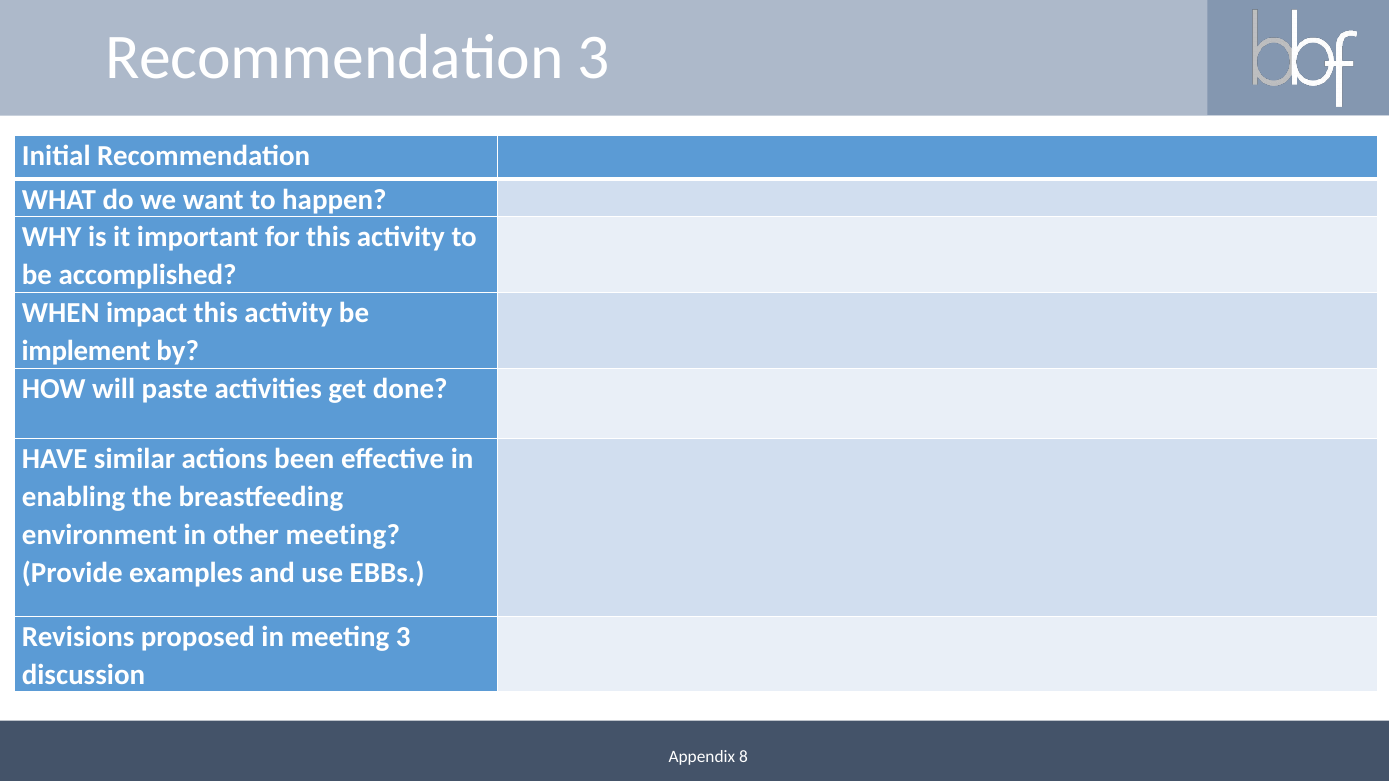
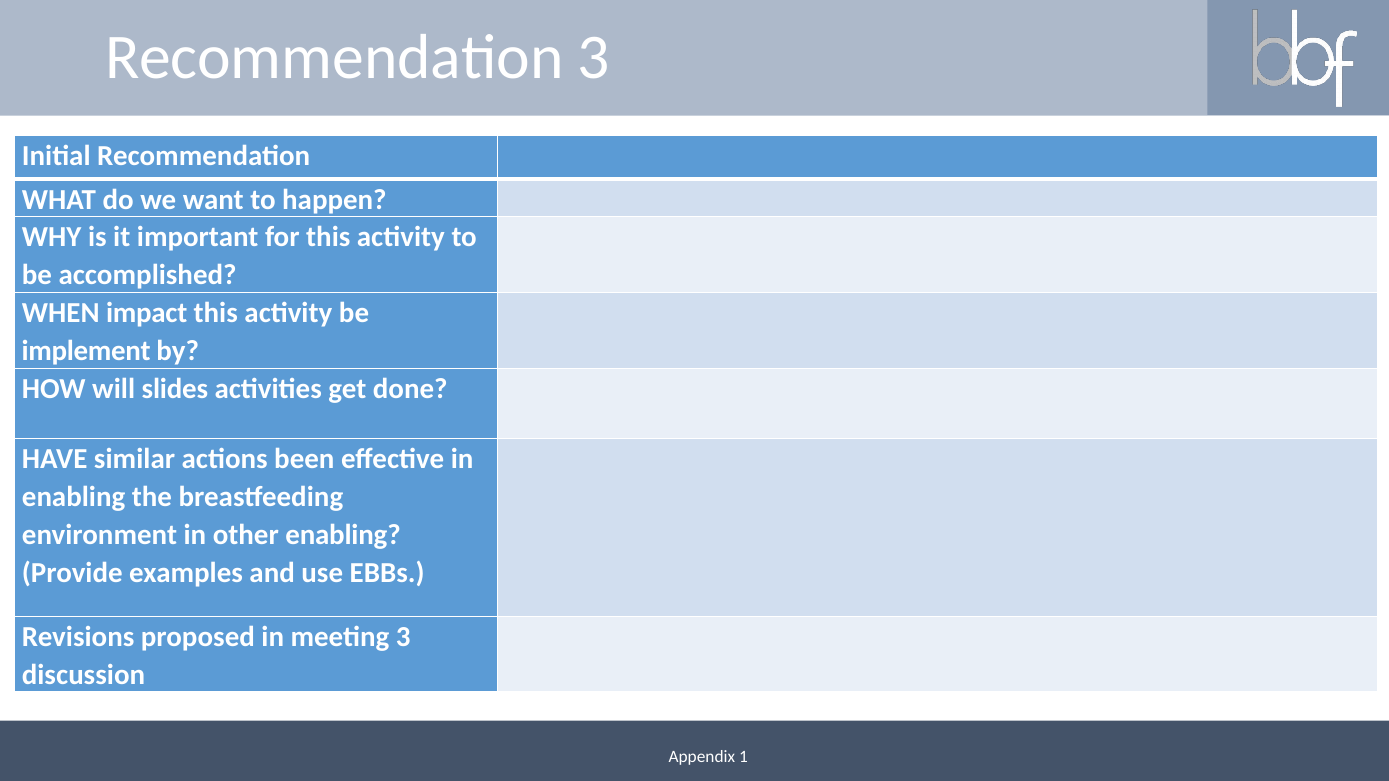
paste: paste -> slides (175, 389)
other meeting: meeting -> enabling (343, 535)
8: 8 -> 1 (743, 757)
